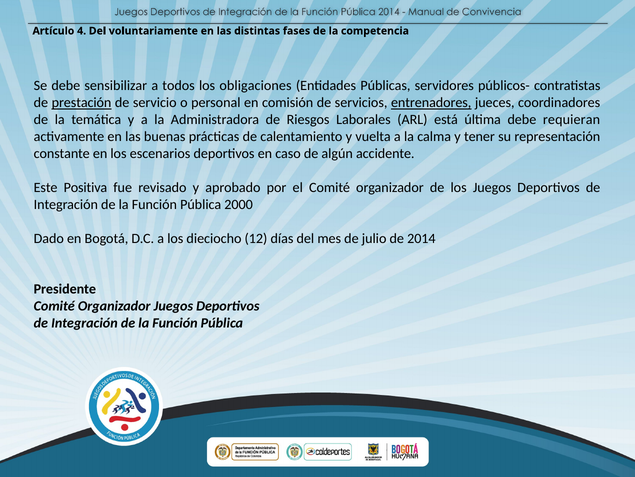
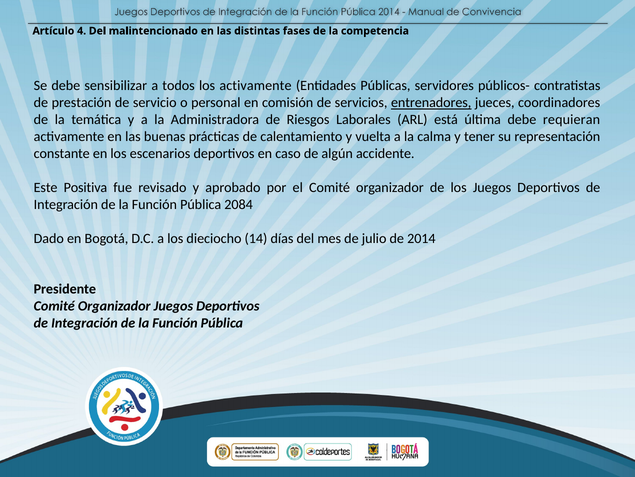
voluntariamente: voluntariamente -> malintencionado (153, 31)
los obligaciones: obligaciones -> activamente (256, 86)
prestación underline: present -> none (82, 103)
2000: 2000 -> 2084 (239, 204)
12: 12 -> 14 (256, 238)
